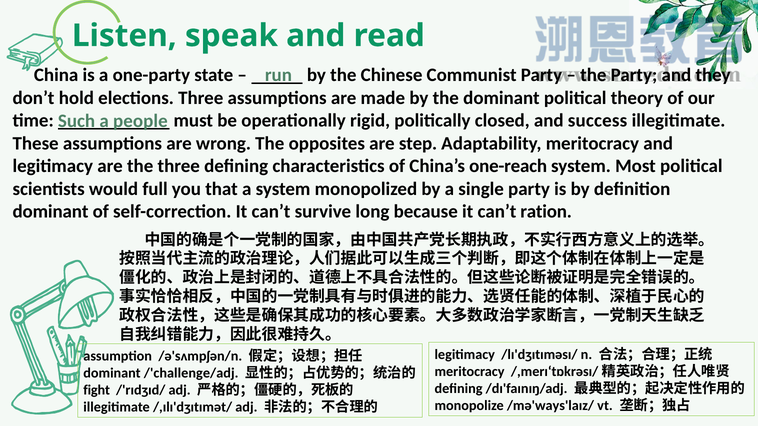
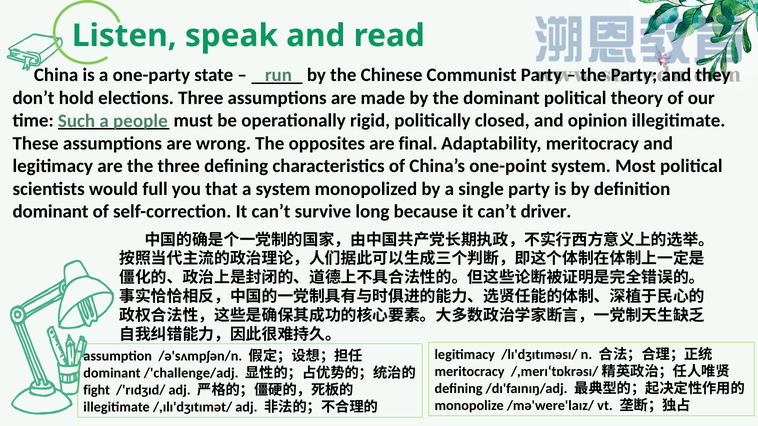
success: success -> opinion (598, 121)
step: step -> final (418, 143)
one-reach: one-reach -> one-point (508, 166)
ration: ration -> driver (546, 212)
/mə'ways'laɪz/: /mə'ways'laɪz/ -> /mə'were'laɪz/ (550, 406)
